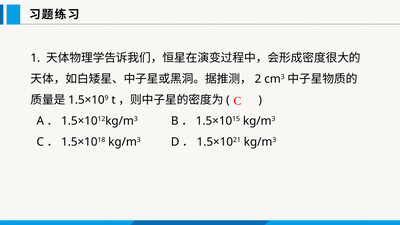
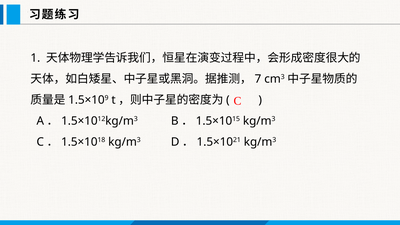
2: 2 -> 7 (258, 79)
